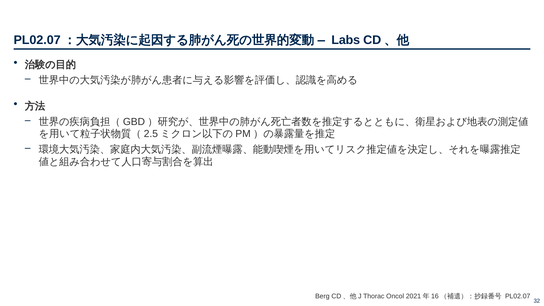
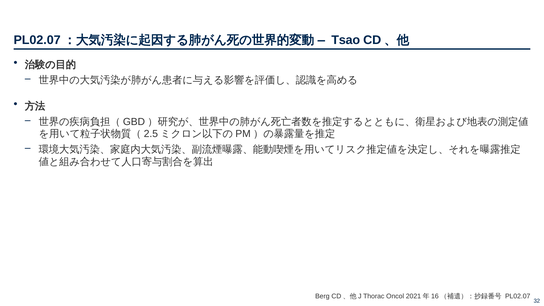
Labs: Labs -> Tsao (346, 40)
